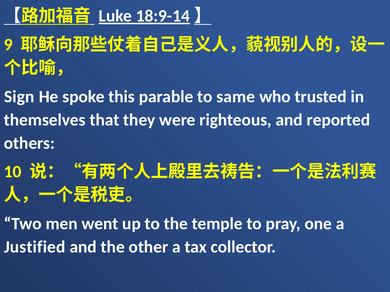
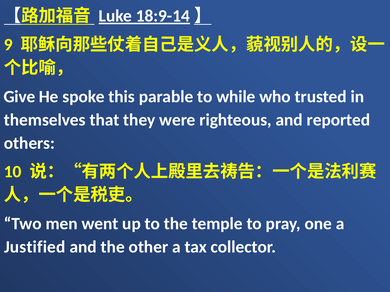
Sign: Sign -> Give (19, 97)
same: same -> while (236, 97)
